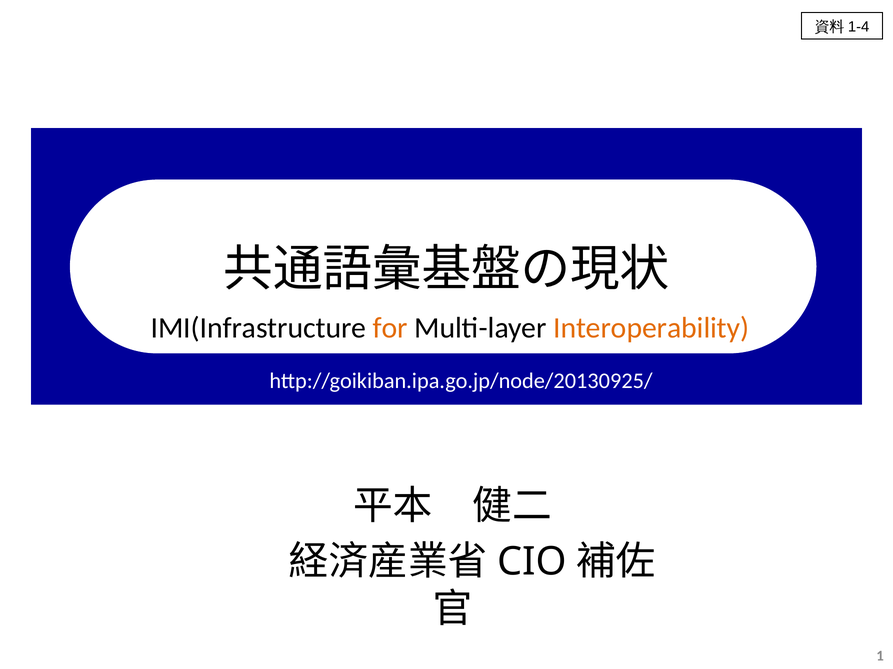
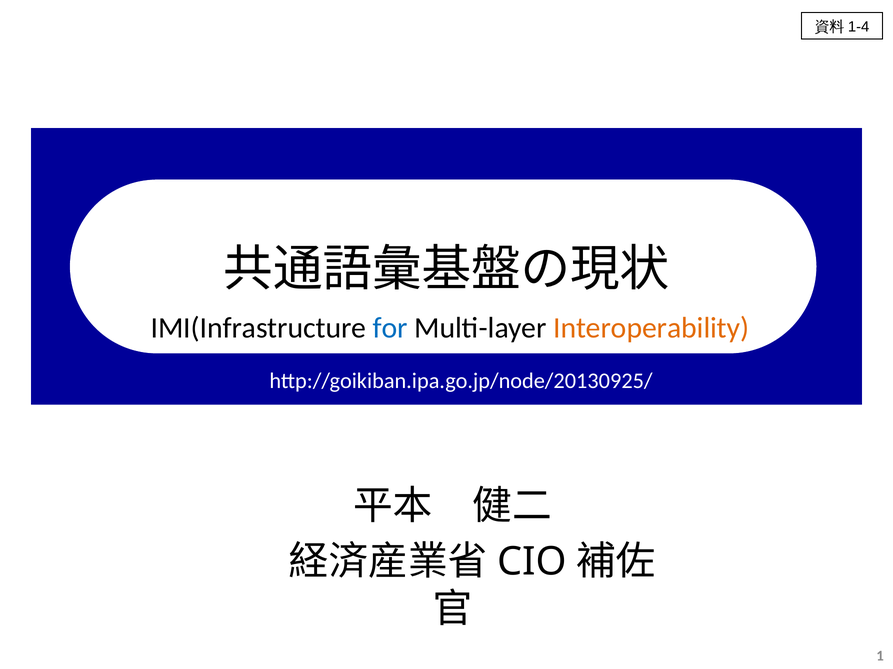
for colour: orange -> blue (390, 328)
